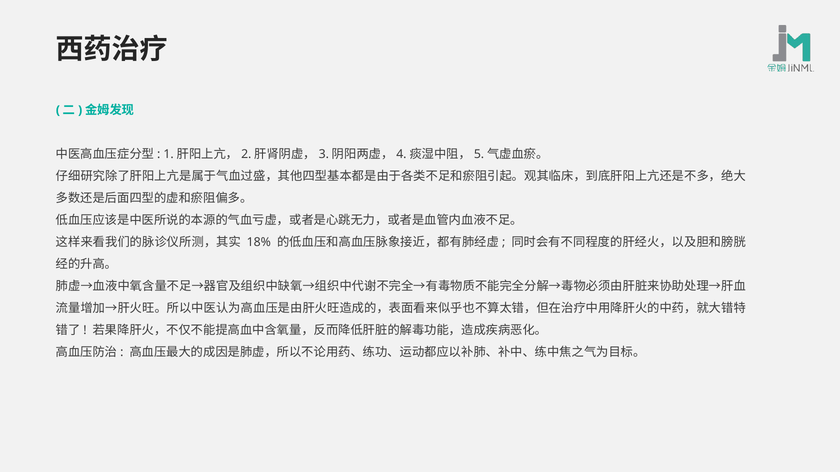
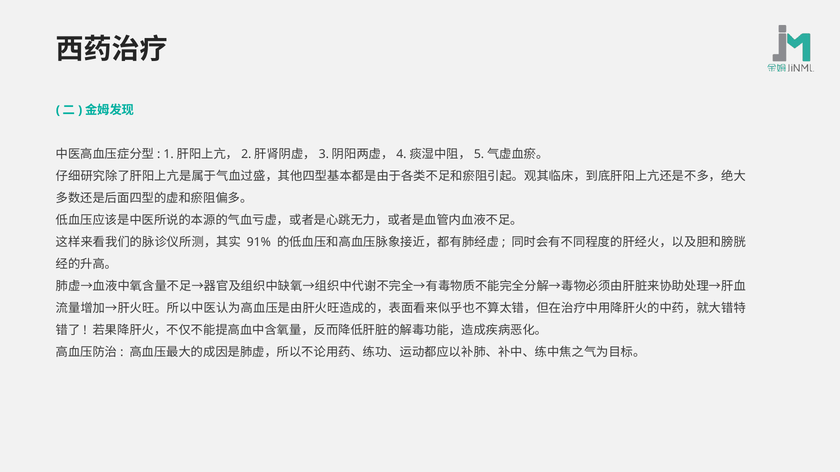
18%: 18% -> 91% (259, 242)
